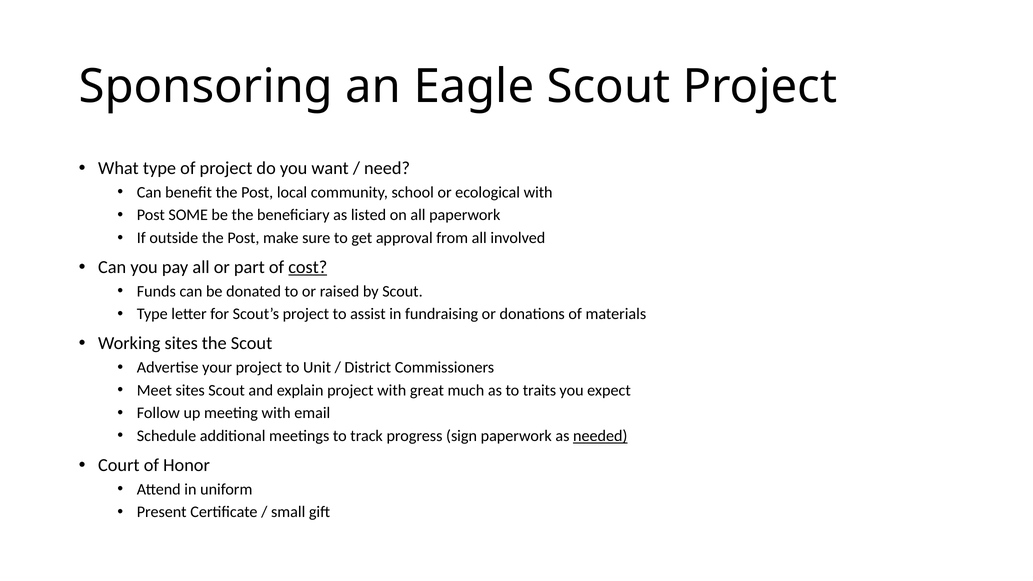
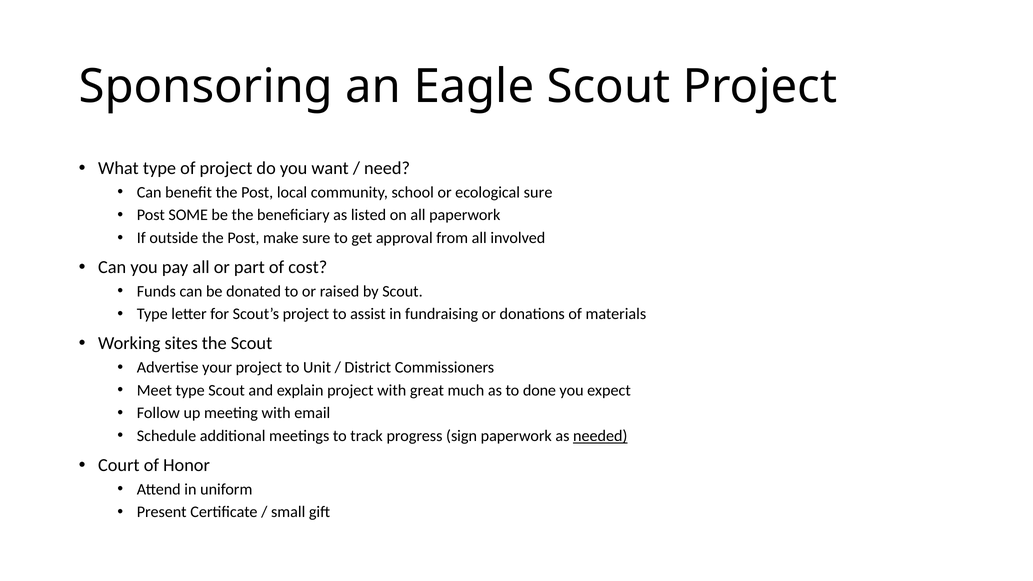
ecological with: with -> sure (538, 192)
cost underline: present -> none (308, 267)
Meet sites: sites -> type (190, 390)
traits: traits -> done (539, 390)
